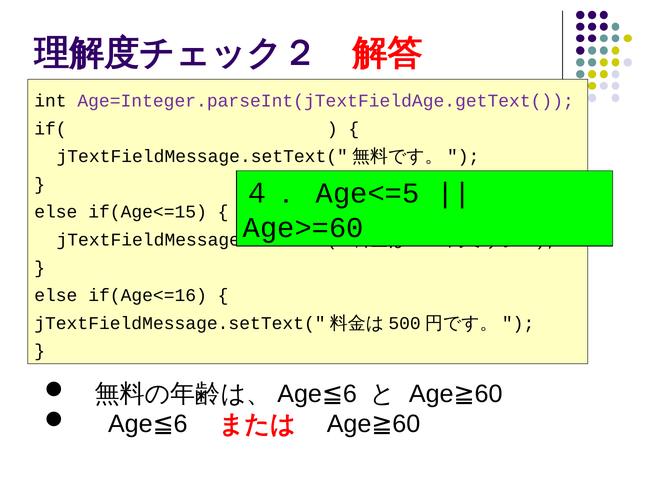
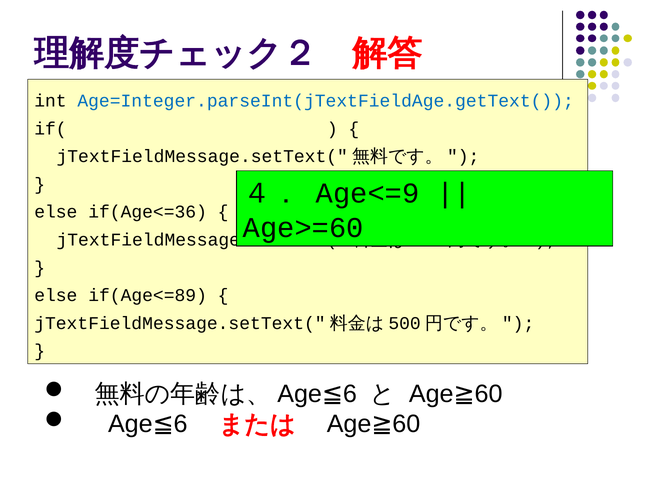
Age=Integer.parseInt(jTextFieldAge.getText( colour: purple -> blue (326, 101)
Age<=5: Age<=5 -> Age<=9 (368, 193)
if(Age<=15: if(Age<=15 -> if(Age<=36 (148, 212)
if(Age<=16: if(Age<=16 -> if(Age<=89 (148, 296)
